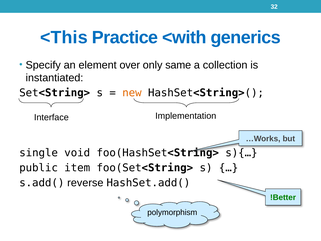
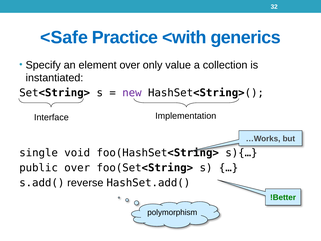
This: This -> Safe (69, 37)
same: same -> value (178, 65)
new colour: orange -> purple (132, 93)
public item: item -> over (77, 168)
